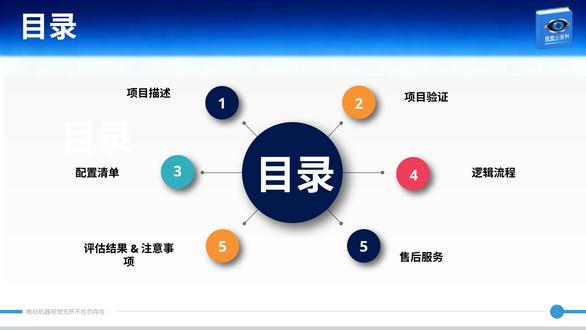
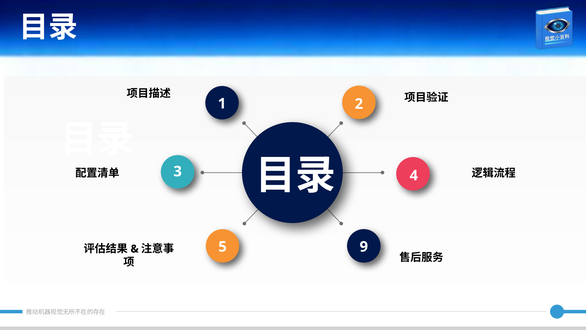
5 5: 5 -> 9 (364, 246)
